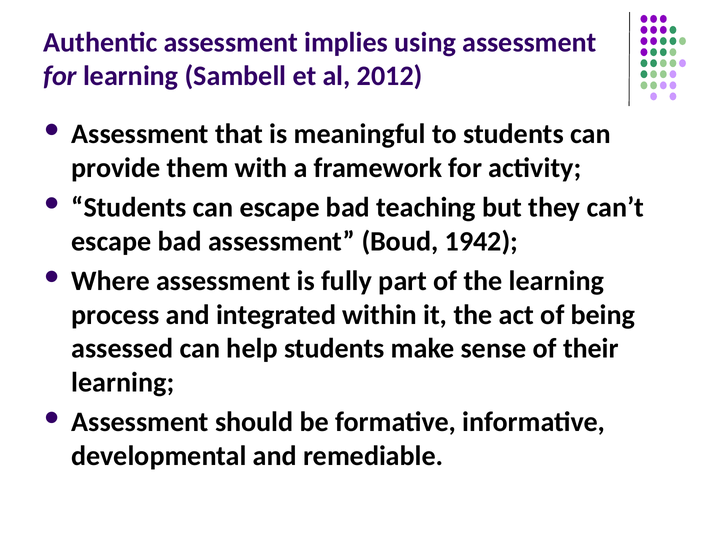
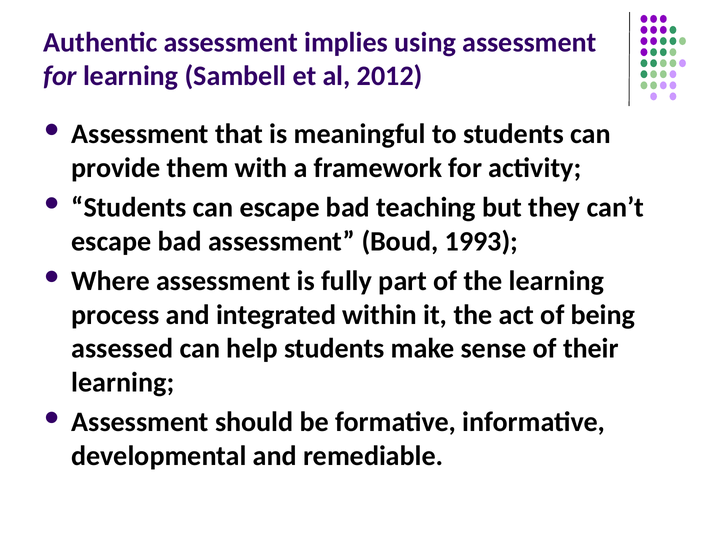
1942: 1942 -> 1993 (481, 241)
